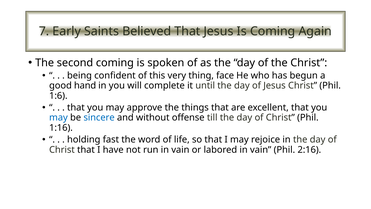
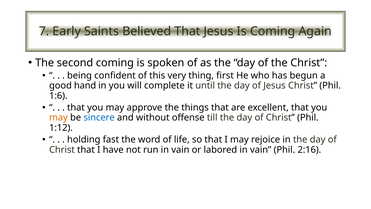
face: face -> first (225, 76)
may colour: blue -> orange (58, 117)
1:16: 1:16 -> 1:12 (61, 128)
